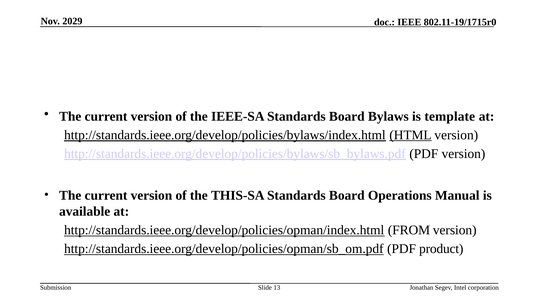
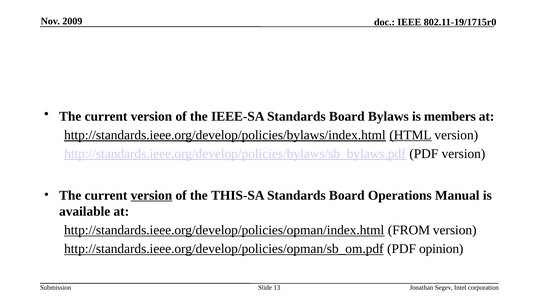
2029: 2029 -> 2009 (72, 21)
template: template -> members (450, 116)
version underline: none -> present (151, 196)
product: product -> opinion (441, 249)
